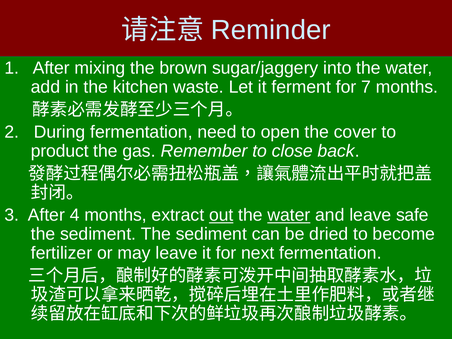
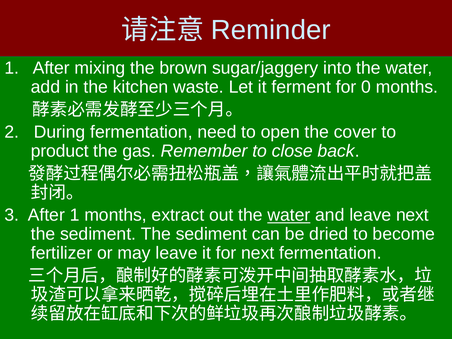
7: 7 -> 0 (366, 87)
After 4: 4 -> 1 (75, 215)
out underline: present -> none (221, 215)
leave safe: safe -> next (412, 215)
